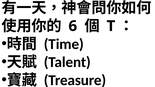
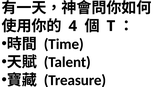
6: 6 -> 4 (73, 26)
